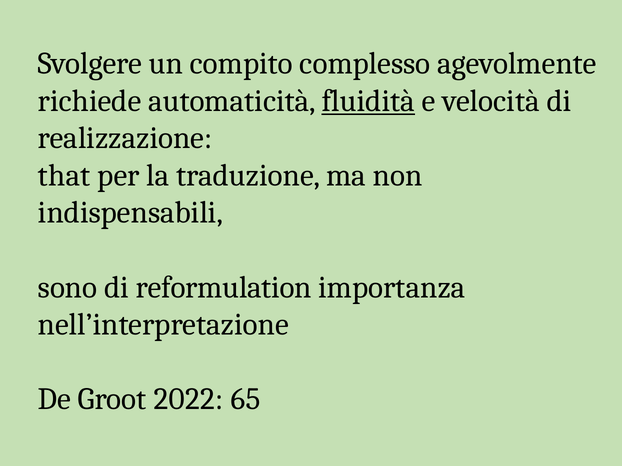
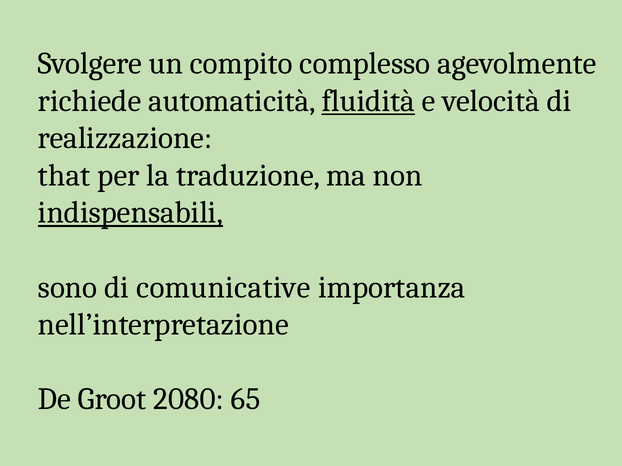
indispensabili underline: none -> present (130, 213)
reformulation: reformulation -> comunicative (223, 288)
2022: 2022 -> 2080 (189, 400)
